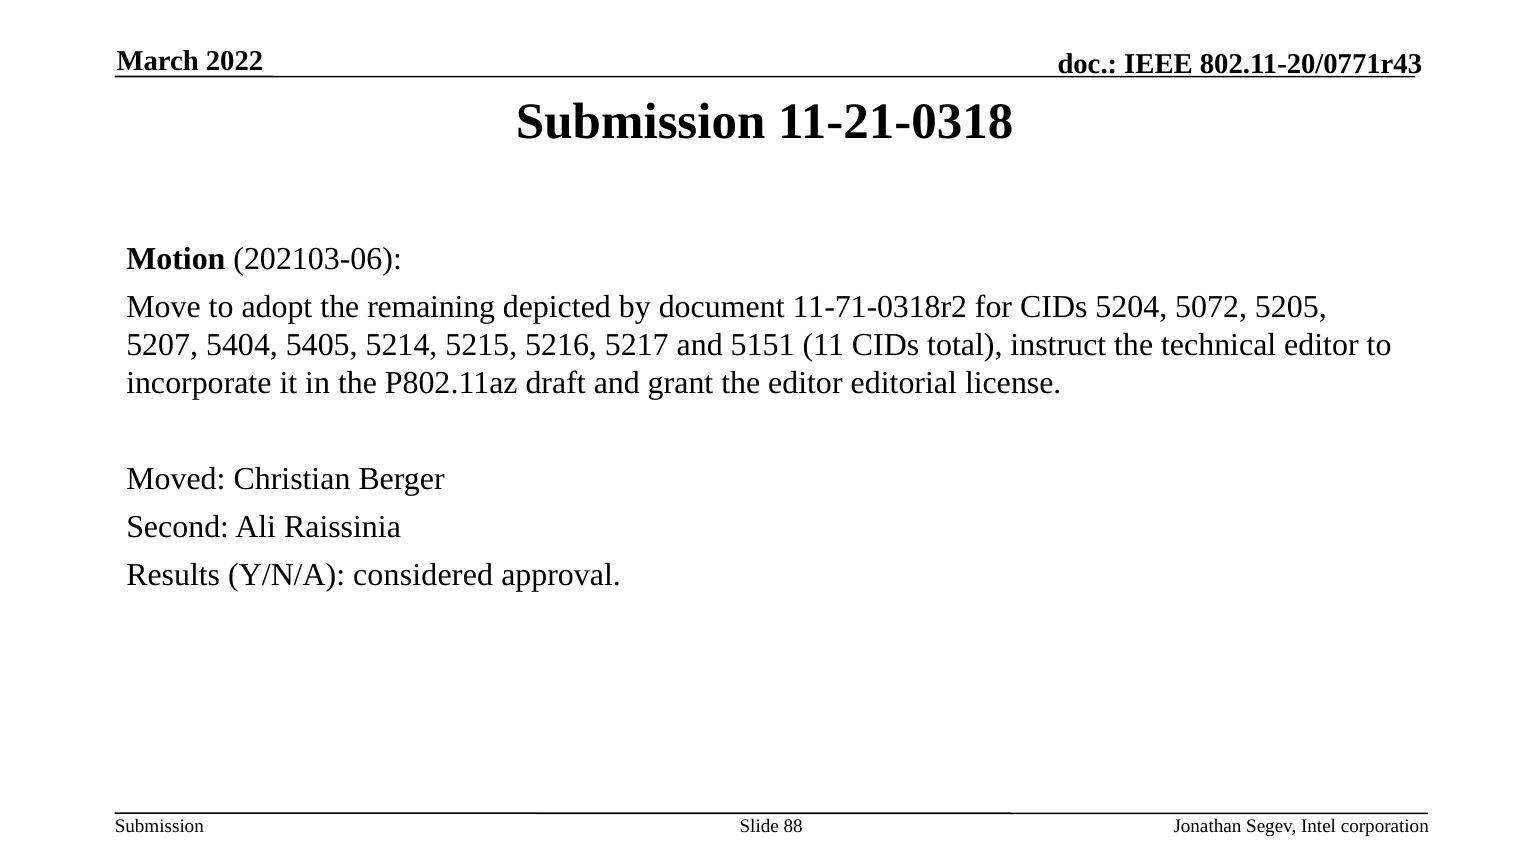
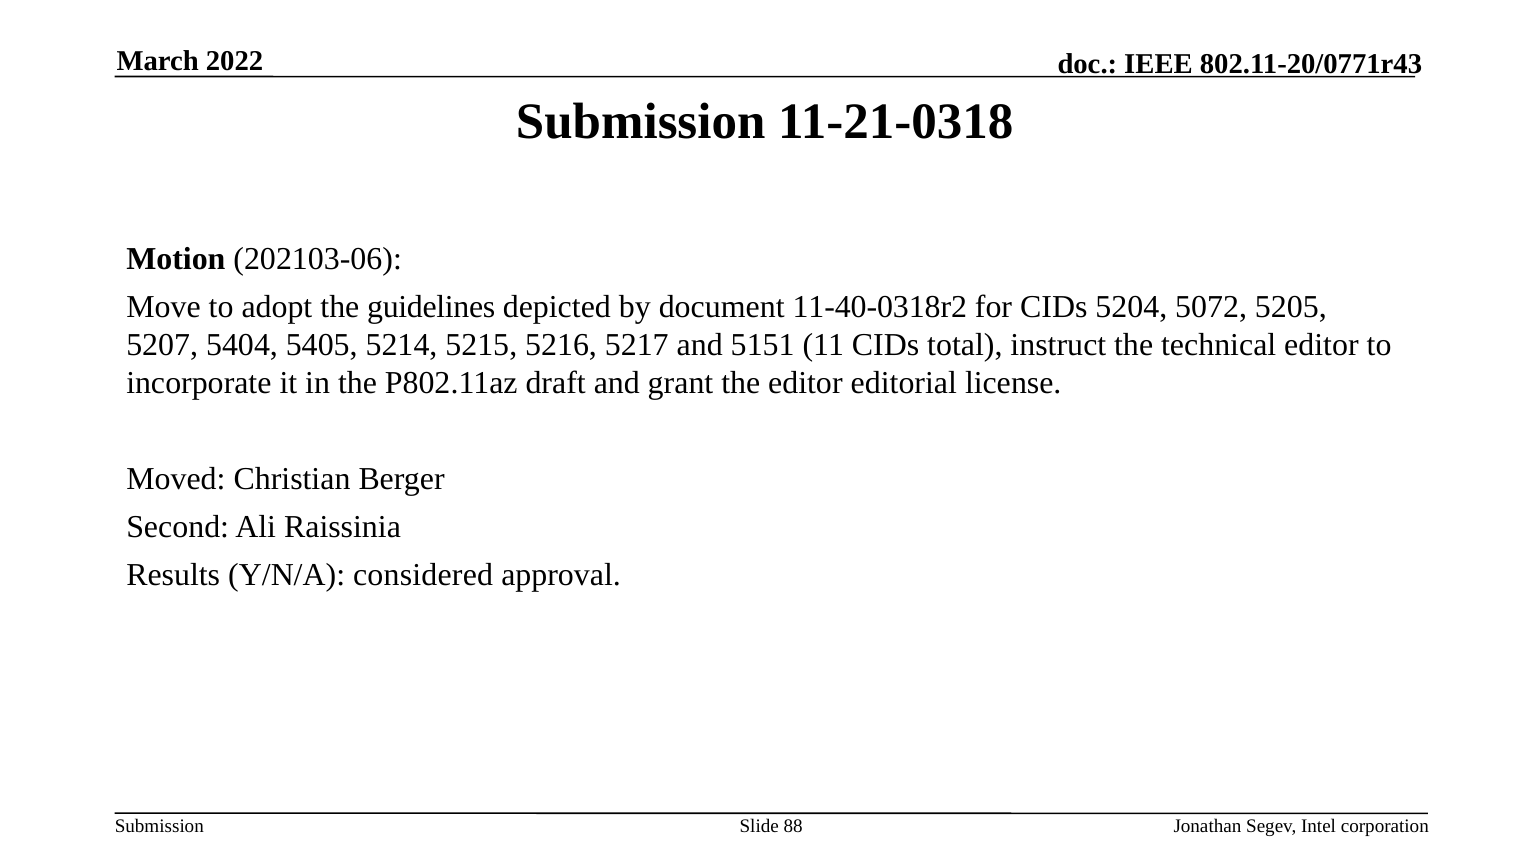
remaining: remaining -> guidelines (431, 307)
11-71-0318r2: 11-71-0318r2 -> 11-40-0318r2 (880, 307)
